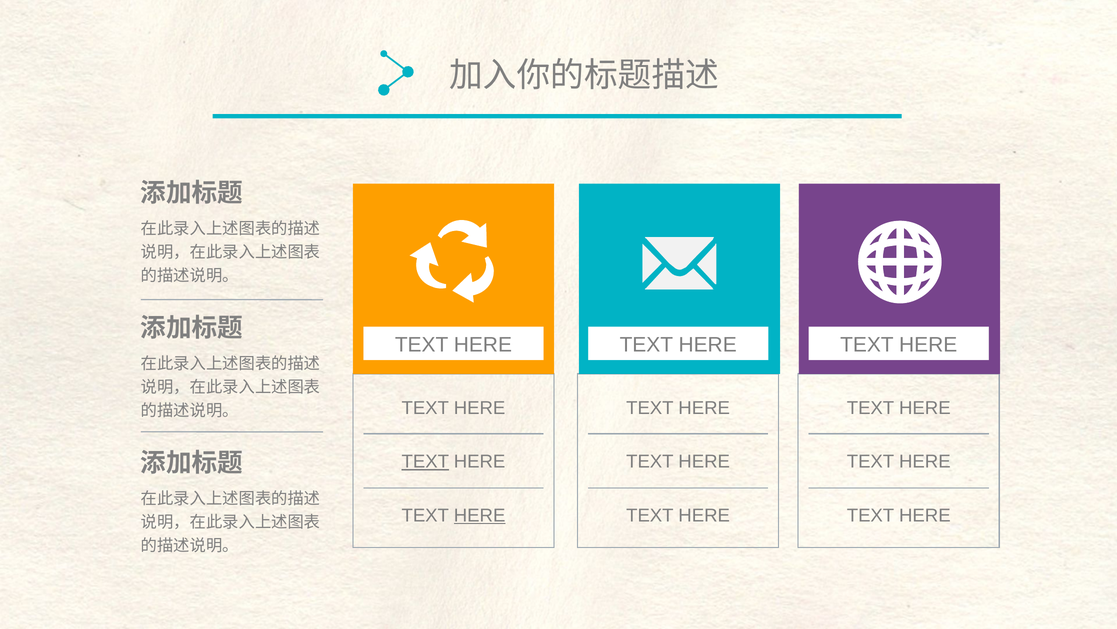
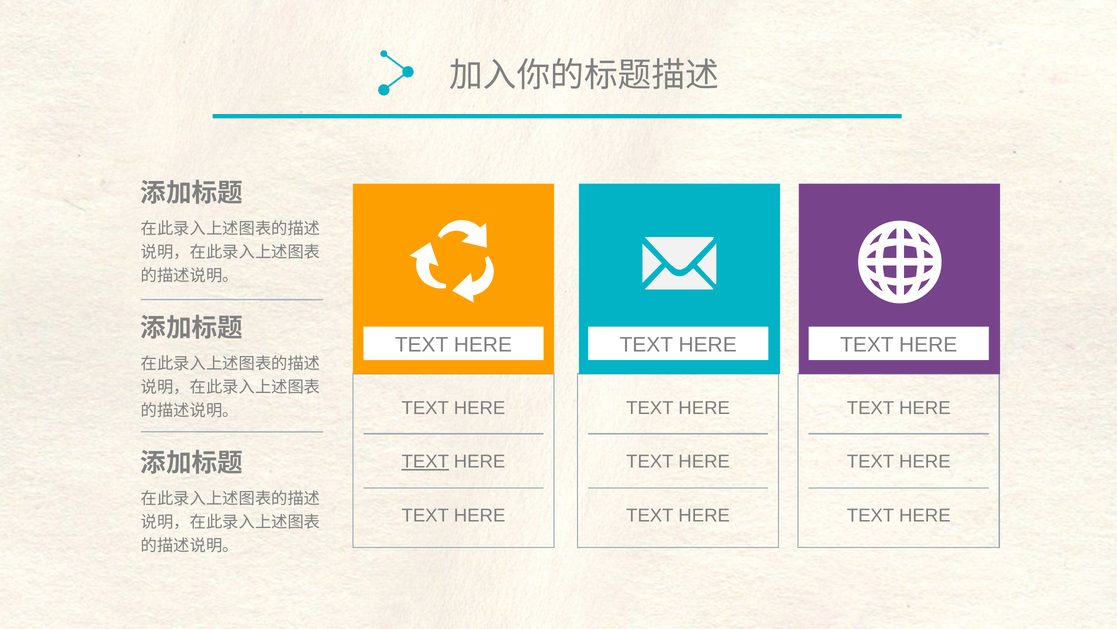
HERE underline: present -> none (480, 515)
